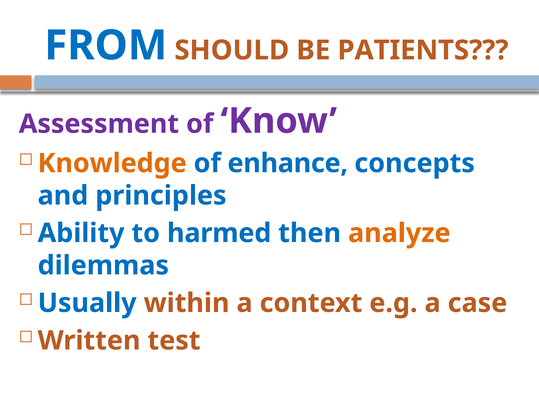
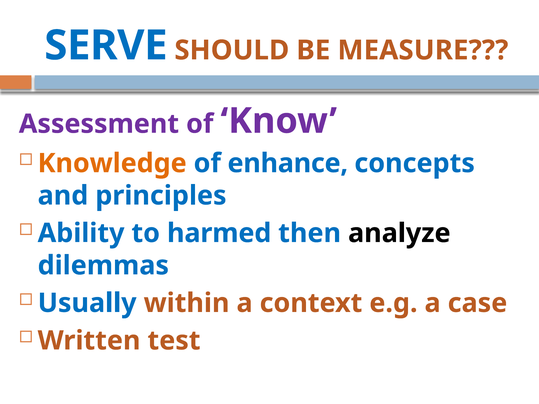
FROM: FROM -> SERVE (106, 46)
PATIENTS: PATIENTS -> MEASURE (423, 50)
analyze colour: orange -> black (399, 233)
